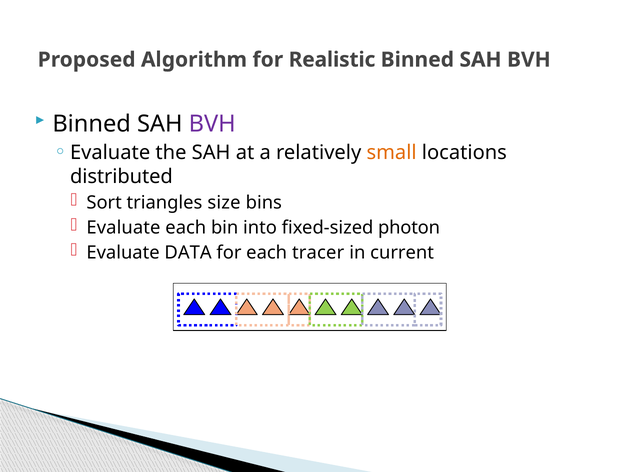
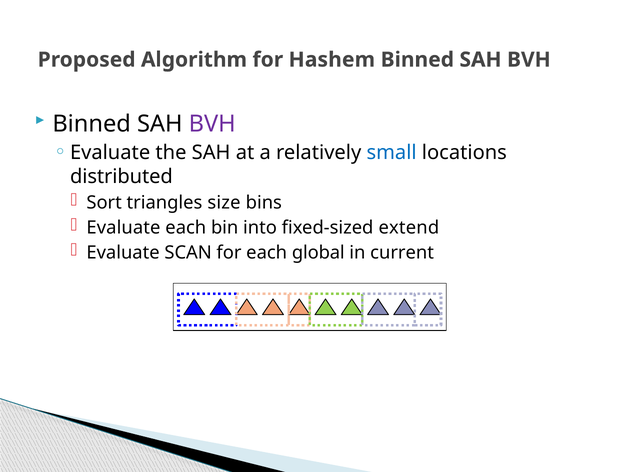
Realistic: Realistic -> Hashem (332, 60)
small colour: orange -> blue (392, 153)
photon: photon -> extend (409, 228)
DATA: DATA -> SCAN (188, 253)
tracer: tracer -> global (318, 253)
